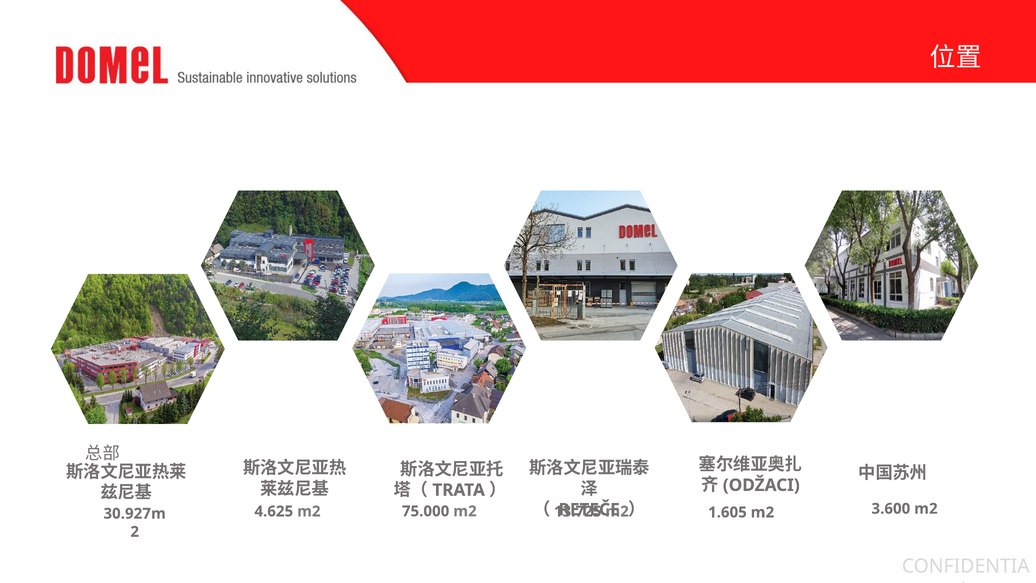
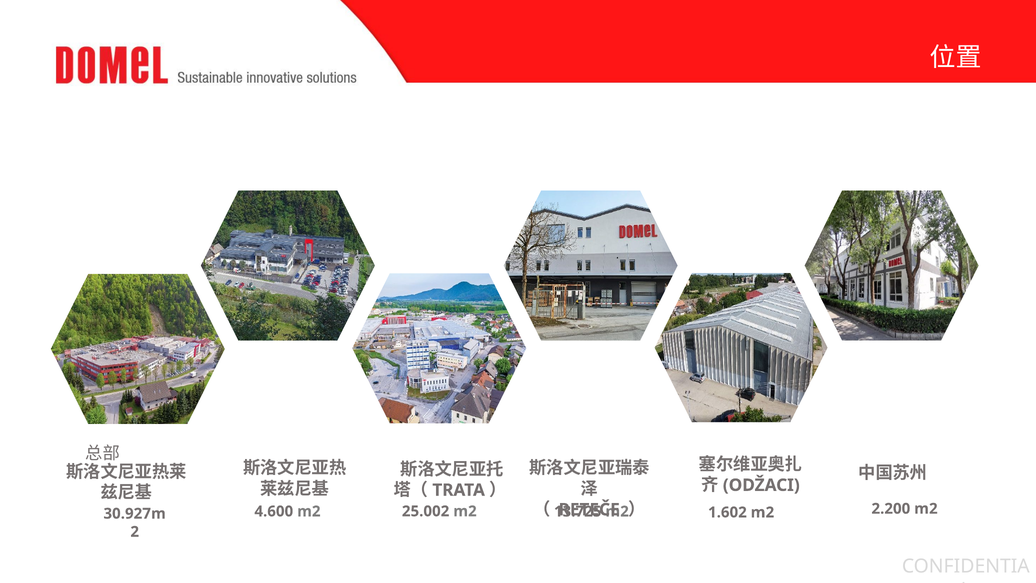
3.600: 3.600 -> 2.200 (891, 509)
75.000: 75.000 -> 25.002 (426, 511)
4.625: 4.625 -> 4.600 (274, 511)
1.605: 1.605 -> 1.602 (727, 512)
